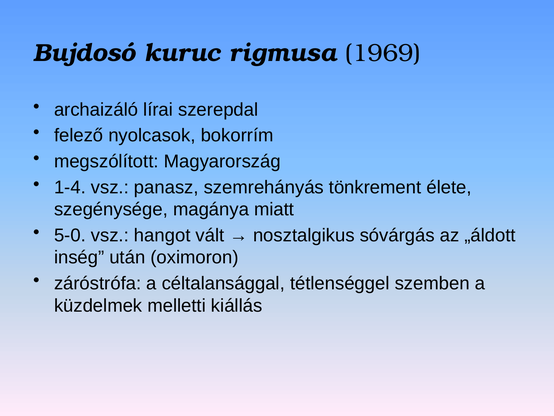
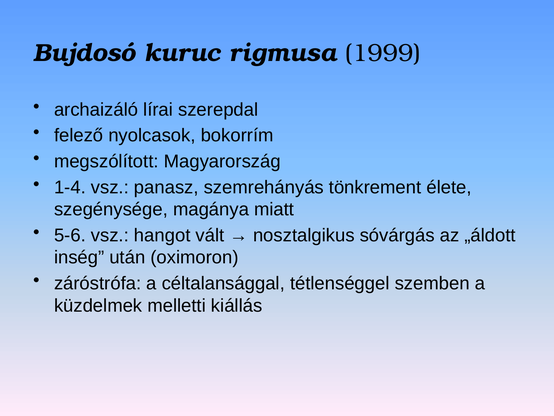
1969: 1969 -> 1999 (383, 53)
5-0: 5-0 -> 5-6 (70, 235)
